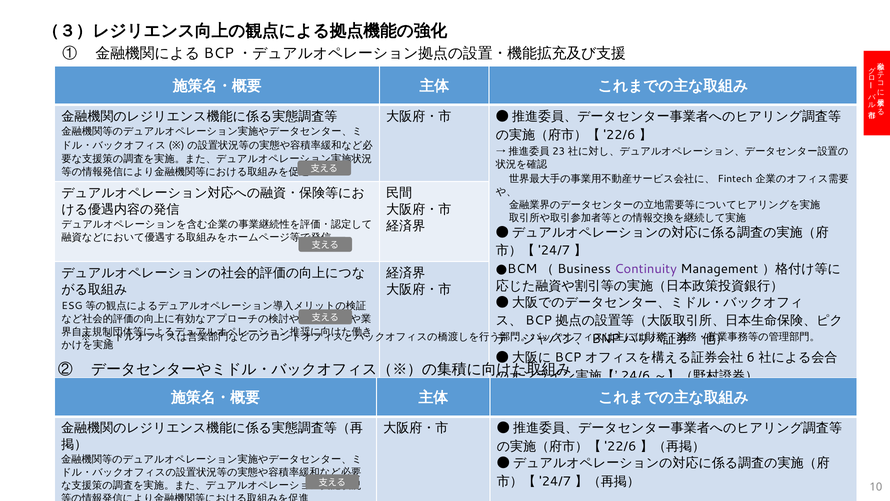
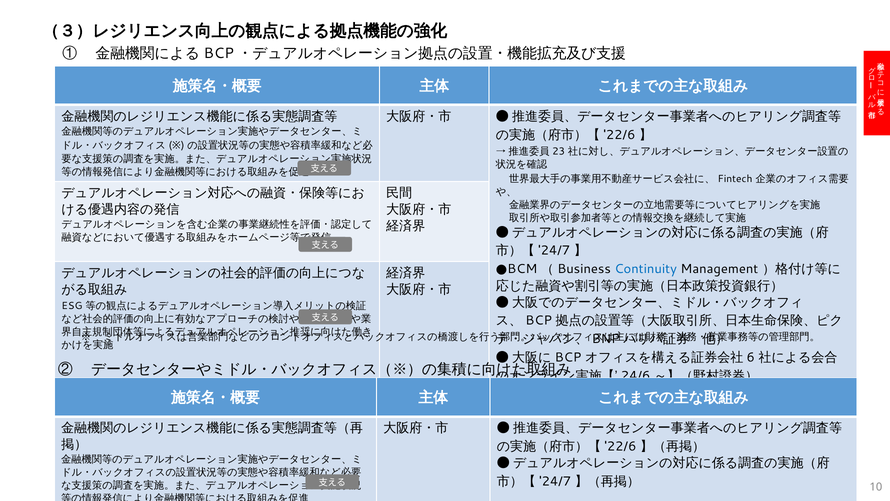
Continuity colour: purple -> blue (646, 269)
